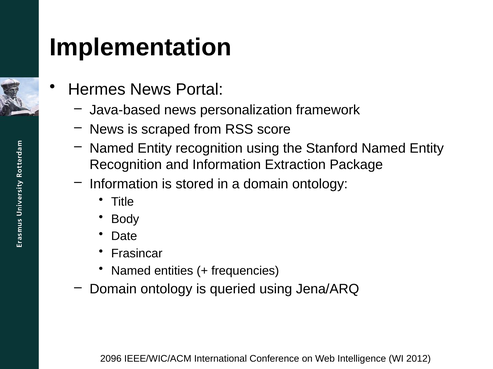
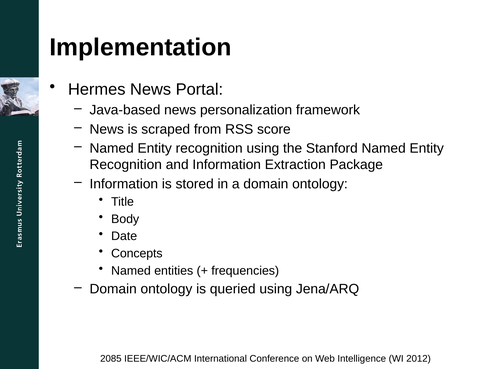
Frasincar: Frasincar -> Concepts (137, 254)
2096: 2096 -> 2085 (111, 359)
